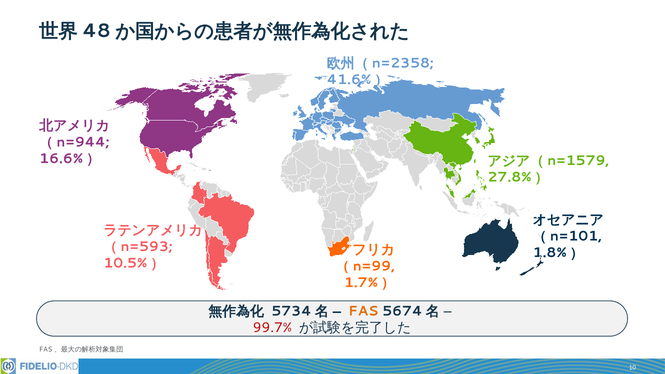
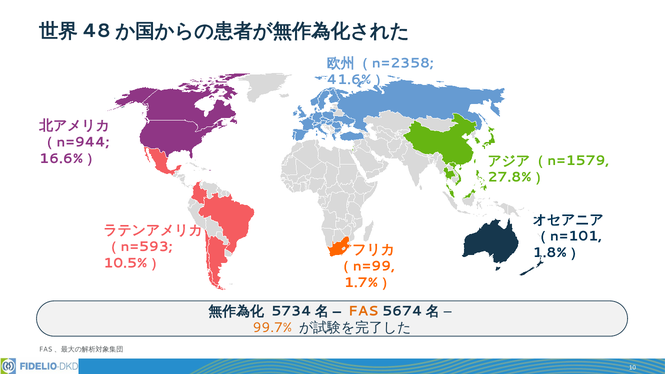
99.7% colour: red -> orange (272, 328)
